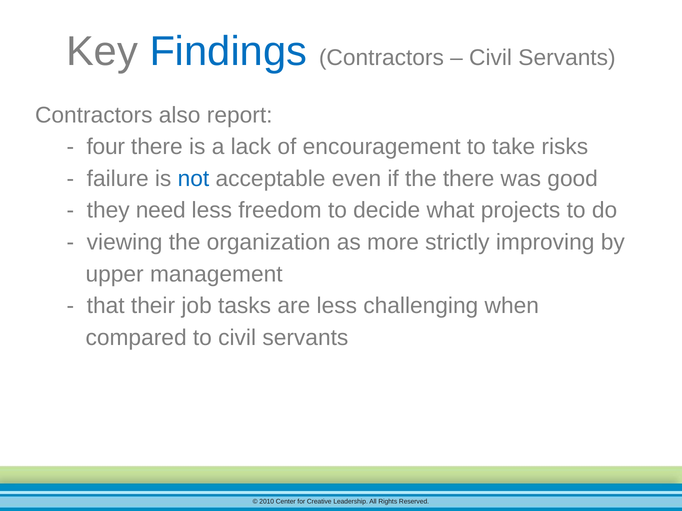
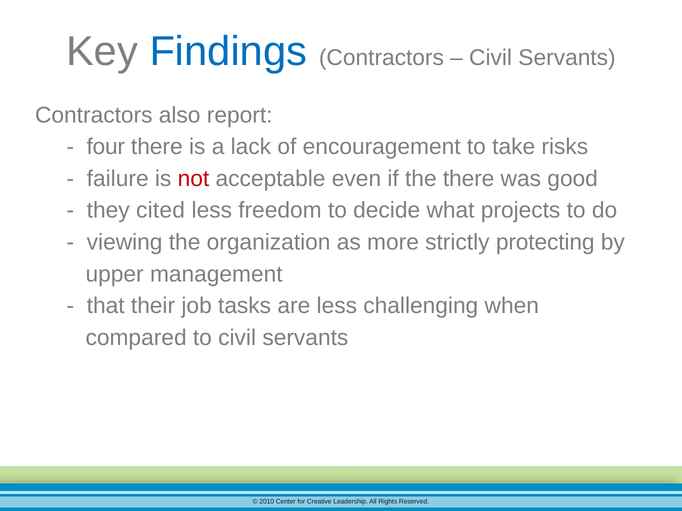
not colour: blue -> red (193, 179)
need: need -> cited (161, 211)
improving: improving -> protecting (545, 242)
